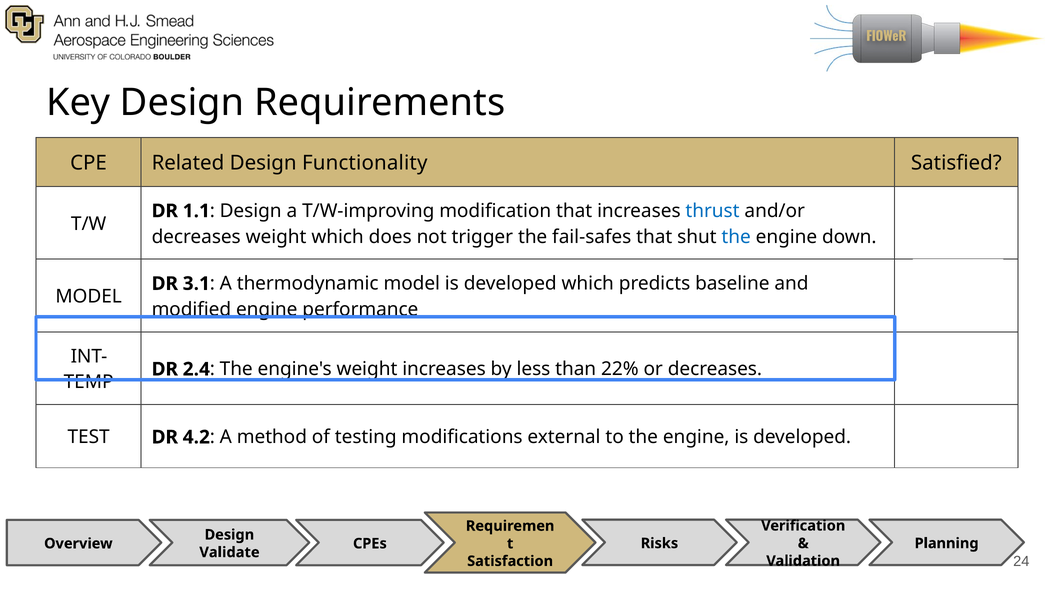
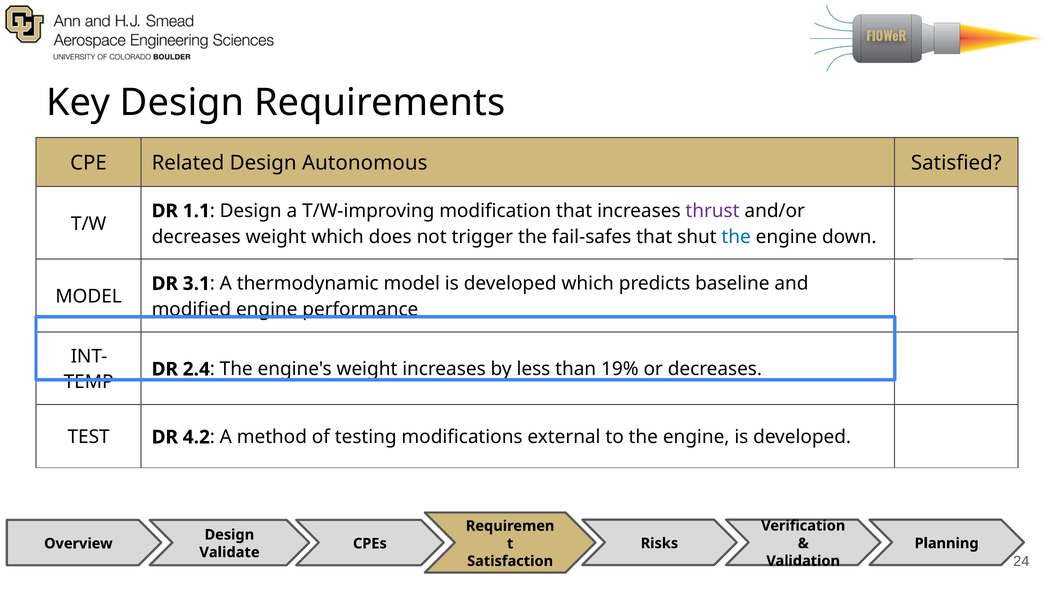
Functionality: Functionality -> Autonomous (365, 163)
thrust colour: blue -> purple (712, 211)
22%: 22% -> 19% (620, 369)
